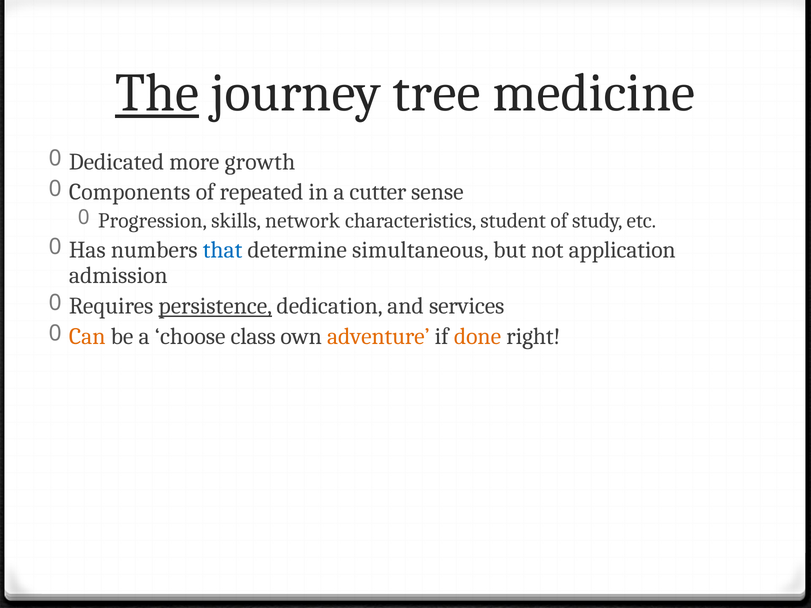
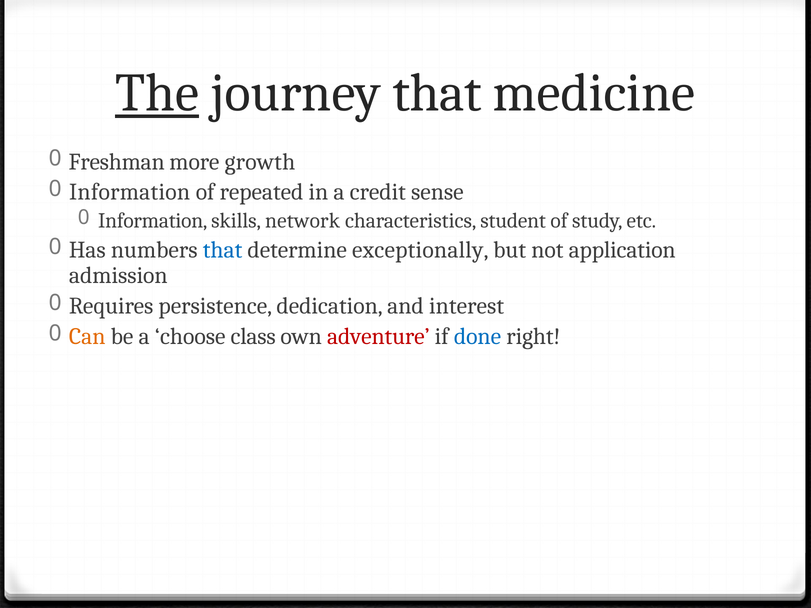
journey tree: tree -> that (437, 93)
Dedicated: Dedicated -> Freshman (117, 162)
Components: Components -> Information (130, 192)
cutter: cutter -> credit (378, 192)
Progression: Progression -> Information (153, 221)
simultaneous: simultaneous -> exceptionally (420, 250)
persistence underline: present -> none (215, 306)
services: services -> interest (467, 306)
adventure colour: orange -> red (378, 337)
done colour: orange -> blue (477, 337)
